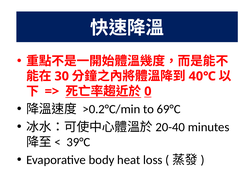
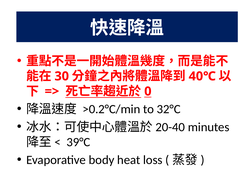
69°C: 69°C -> 32°C (169, 110)
